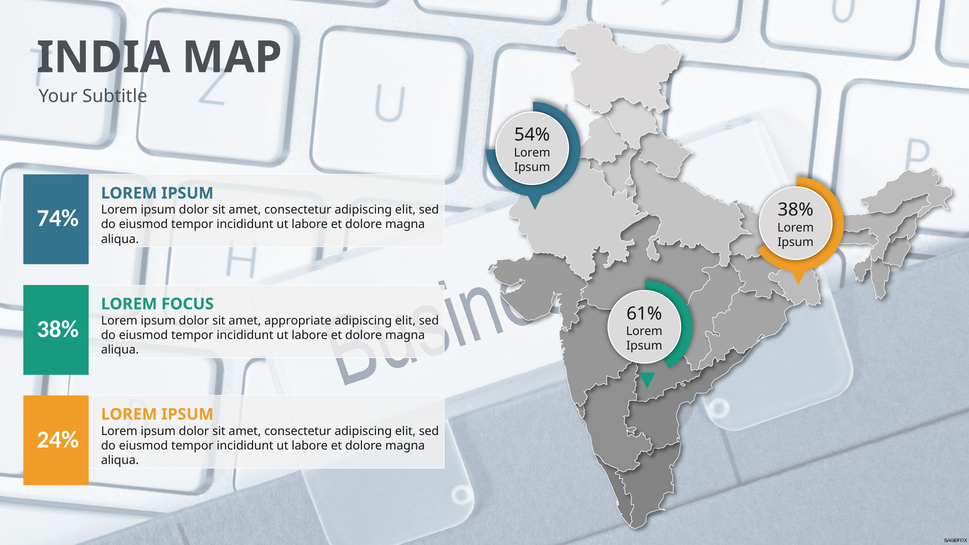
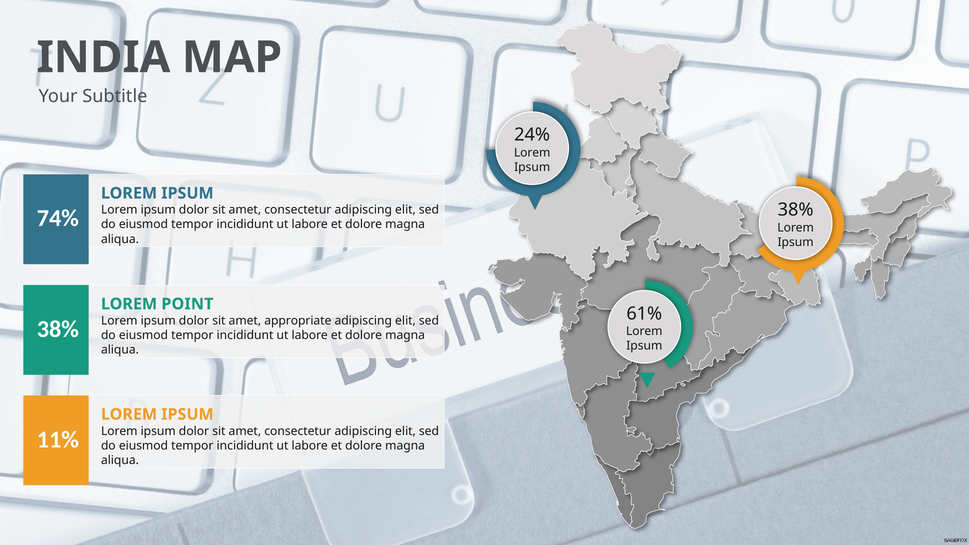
54%: 54% -> 24% (532, 135)
FOCUS: FOCUS -> POINT (187, 304)
24%: 24% -> 11% (58, 440)
